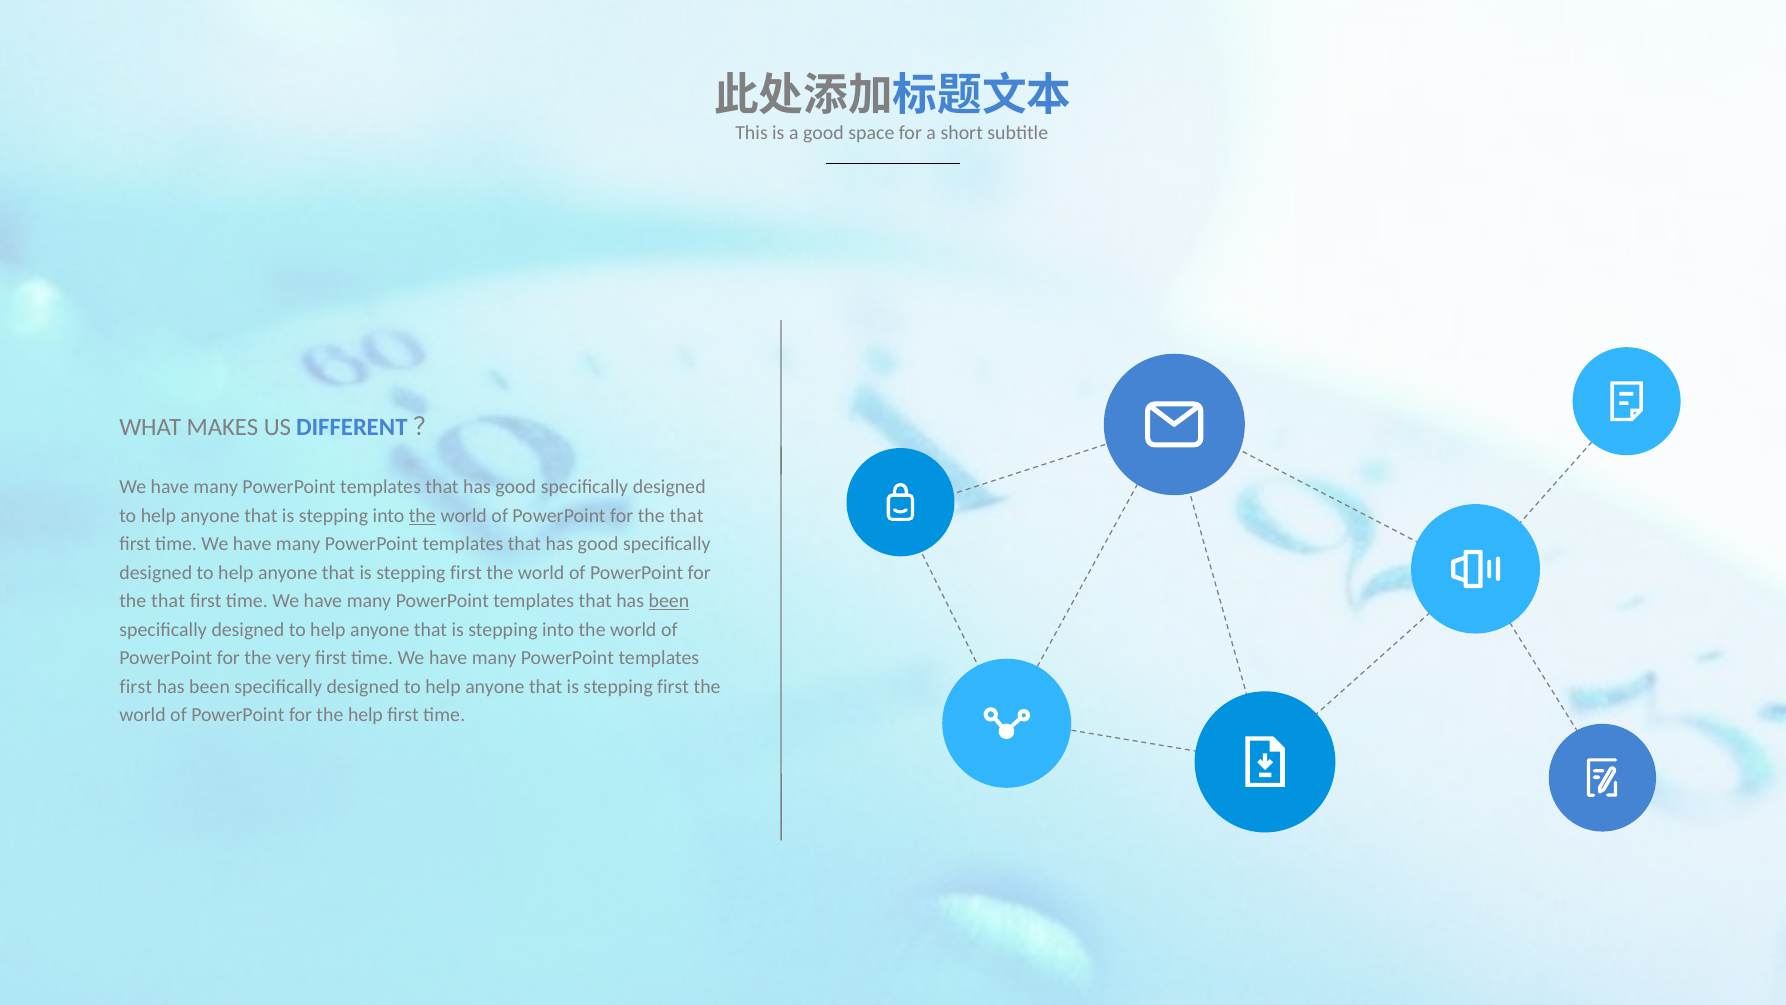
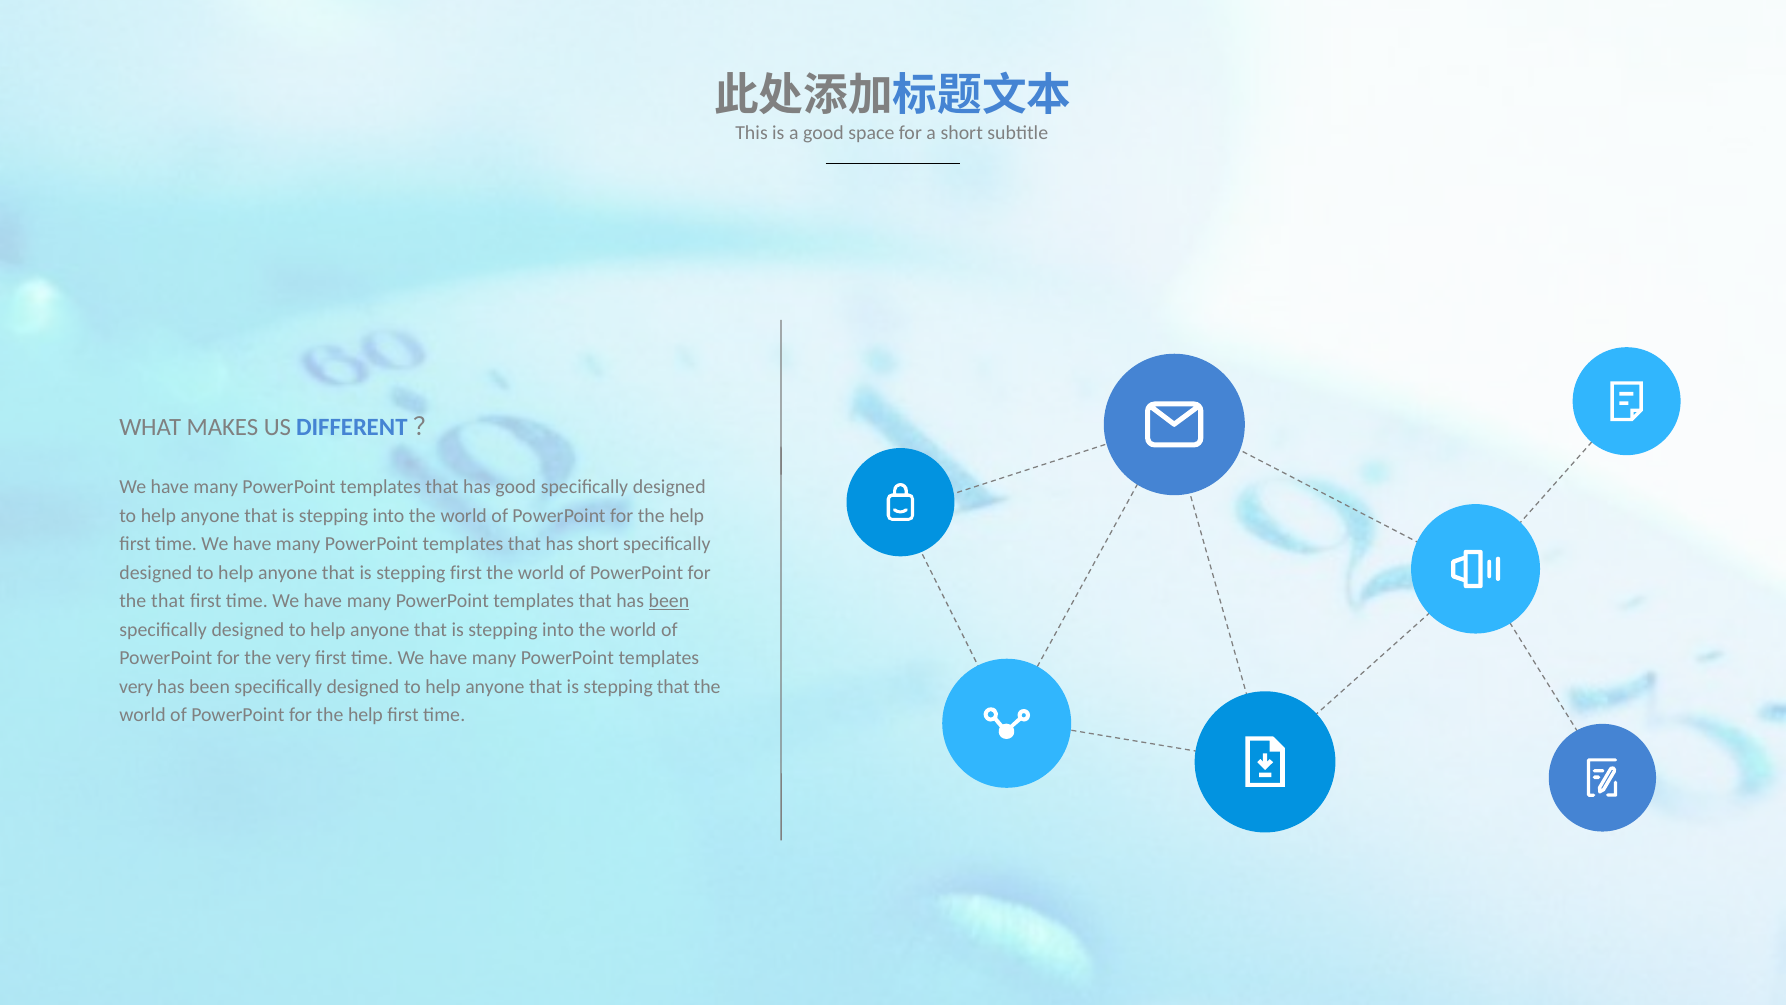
the underline: present -> none (422, 516)
that: that -> help (687, 516)
good: good -> short (598, 544)
first: first -> very (136, 687)
first: first -> that (673, 687)
